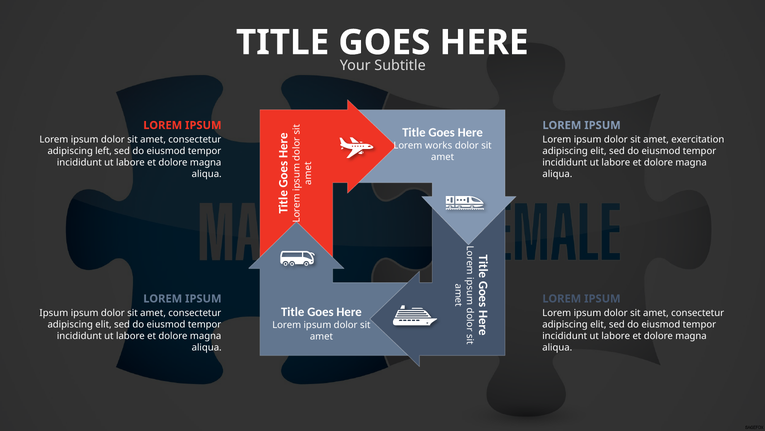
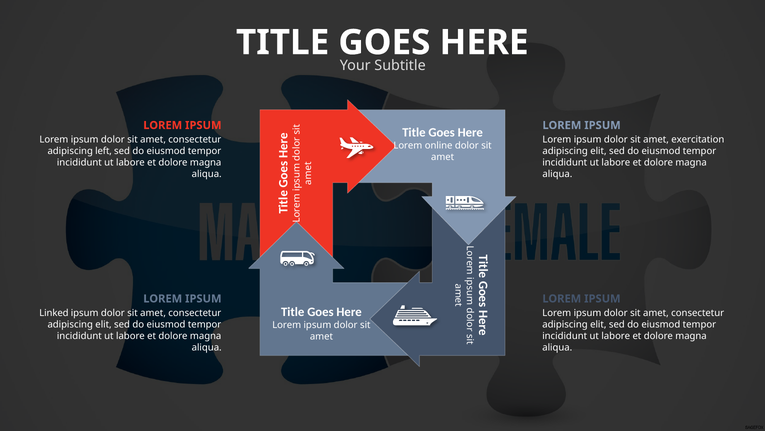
works: works -> online (439, 145)
Ipsum: Ipsum -> Linked (54, 312)
